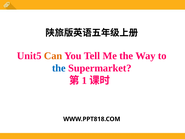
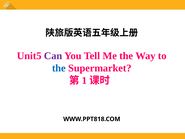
Can colour: orange -> purple (53, 56)
